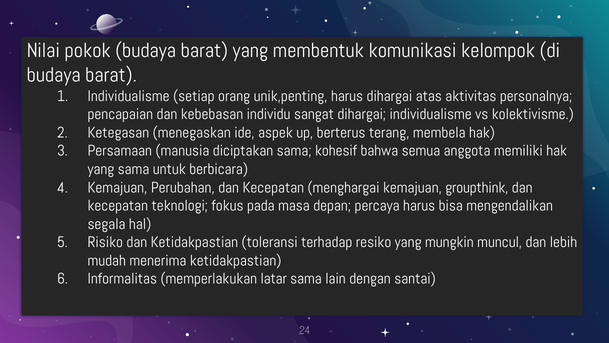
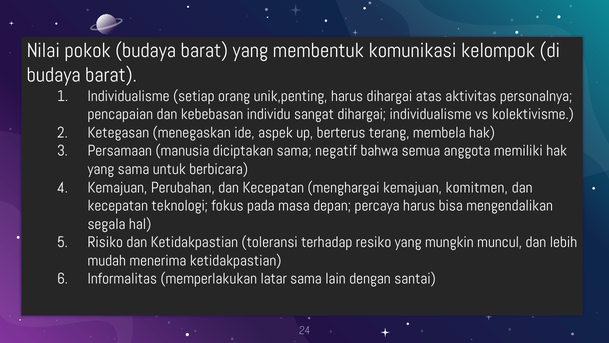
kohesif: kohesif -> negatif (336, 151)
groupthink: groupthink -> komitmen (477, 187)
